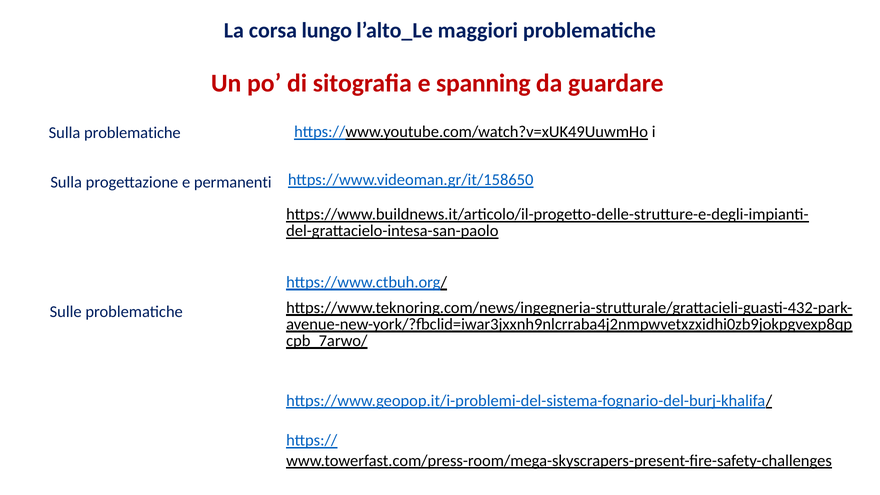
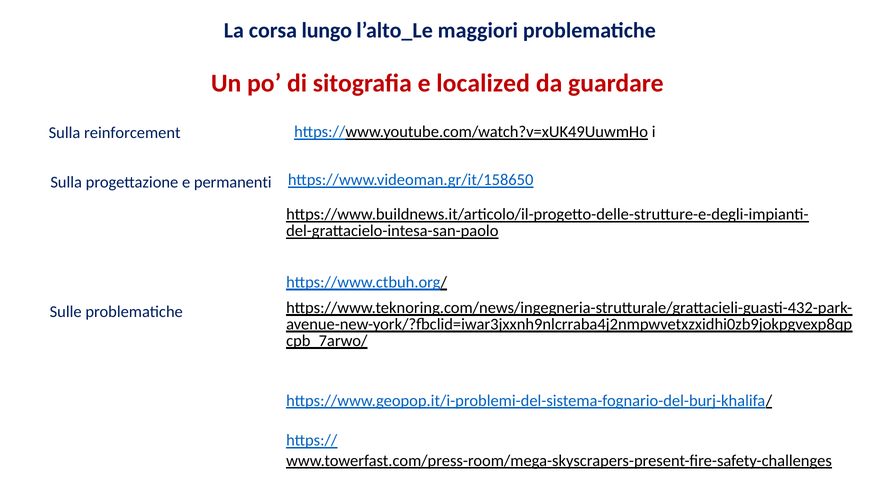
spanning: spanning -> localized (483, 83)
Sulla problematiche: problematiche -> reinforcement (132, 133)
